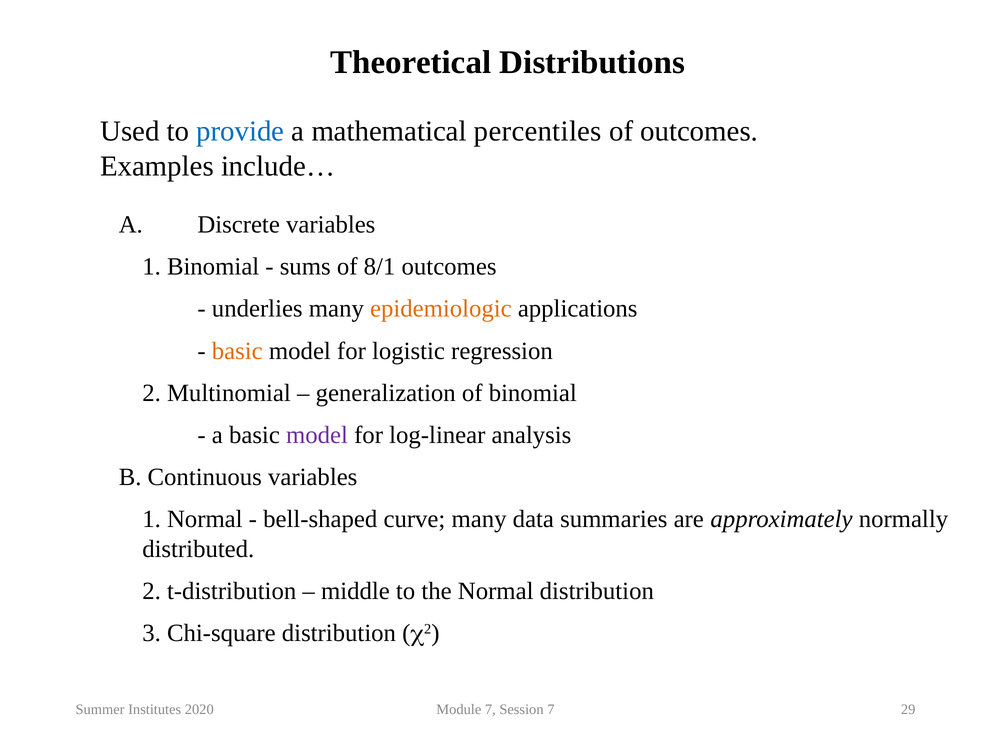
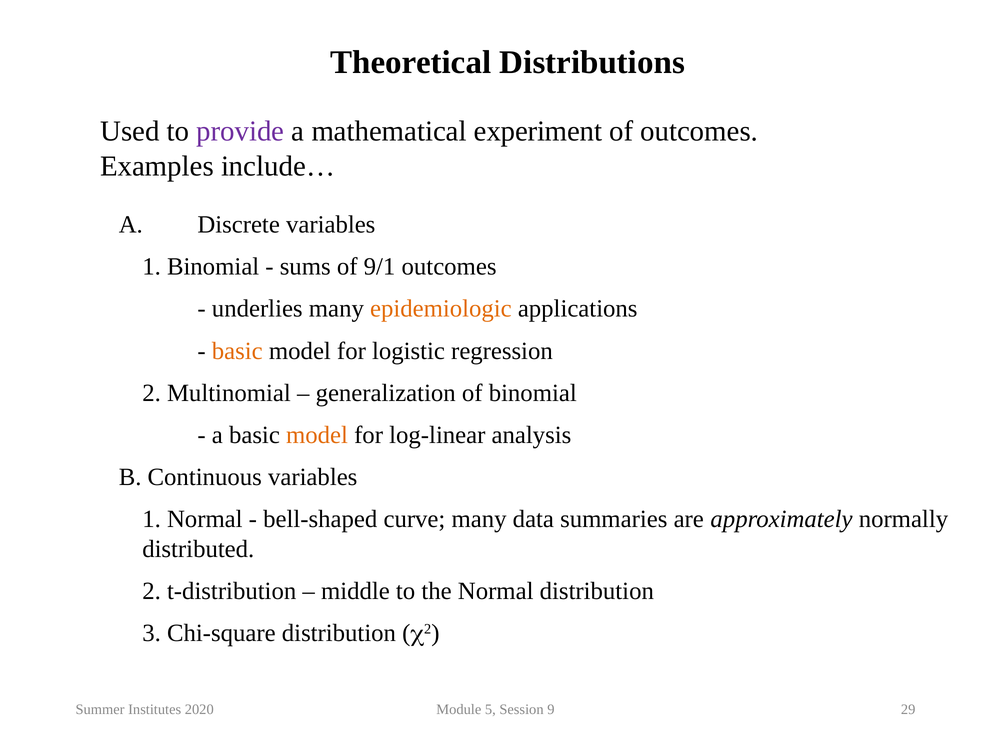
provide colour: blue -> purple (240, 131)
percentiles: percentiles -> experiment (538, 131)
8/1: 8/1 -> 9/1 (380, 267)
model colour: purple -> orange (317, 435)
Module 7: 7 -> 5 (490, 710)
Session 7: 7 -> 9 (551, 710)
